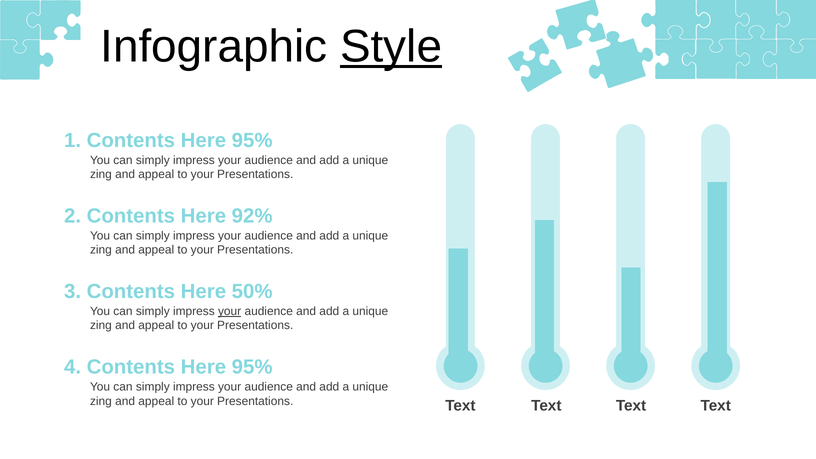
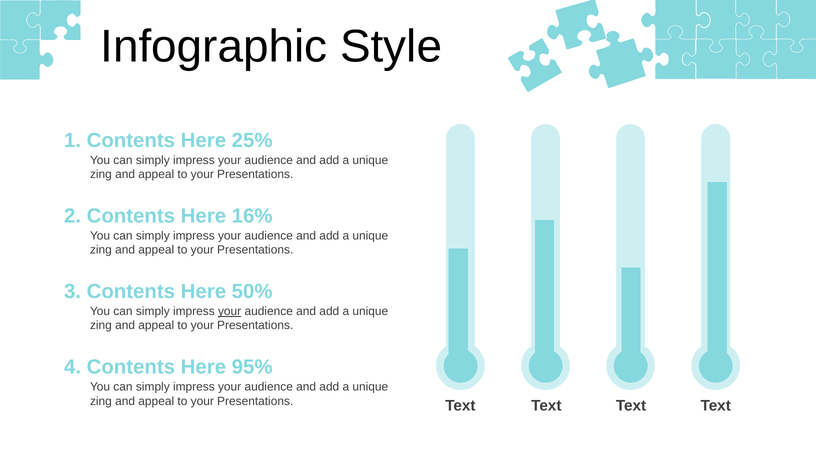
Style underline: present -> none (391, 47)
1 Contents Here 95%: 95% -> 25% (252, 141)
92%: 92% -> 16% (252, 216)
